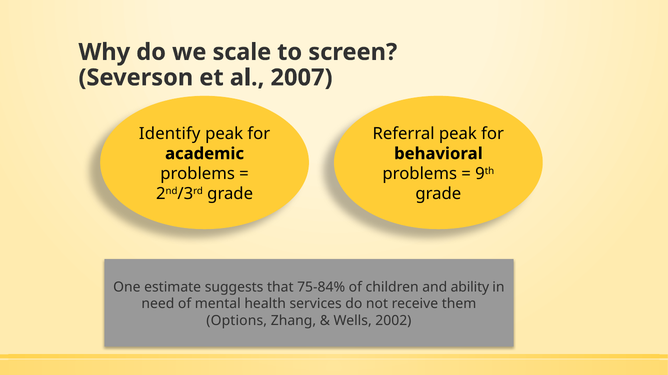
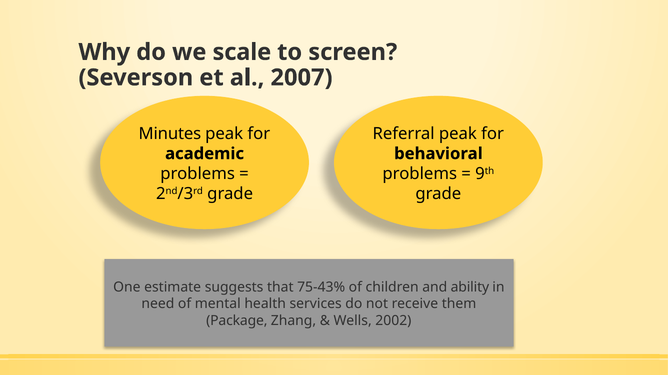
Identify: Identify -> Minutes (170, 134)
75-84%: 75-84% -> 75-43% (321, 288)
Options: Options -> Package (237, 321)
